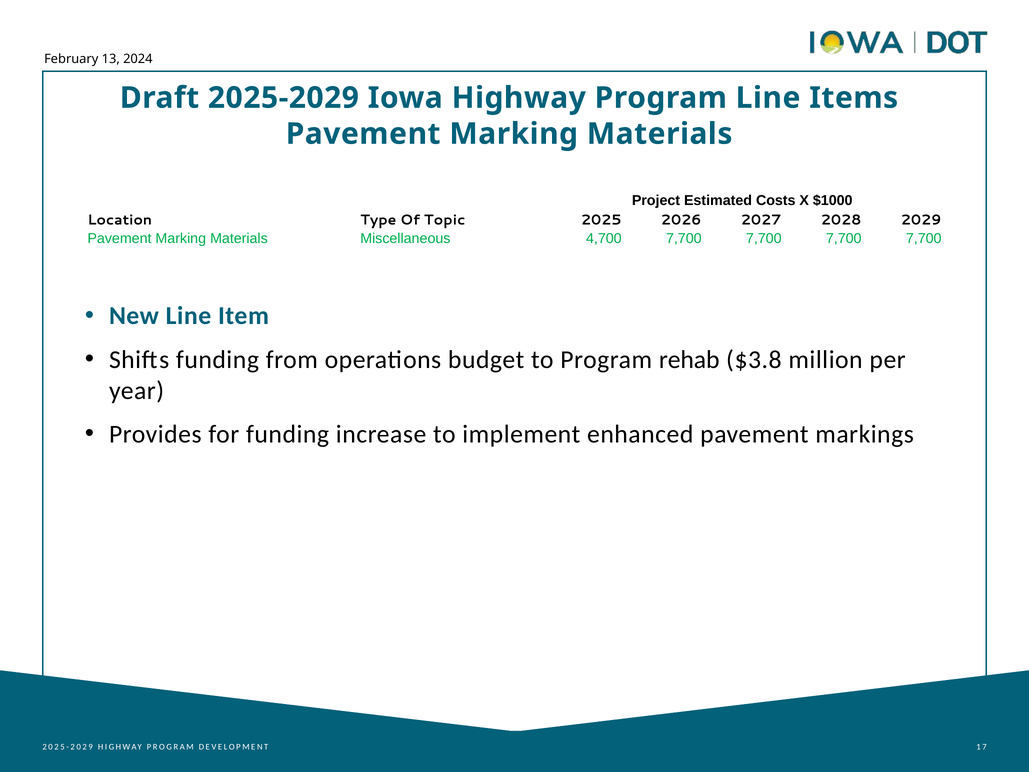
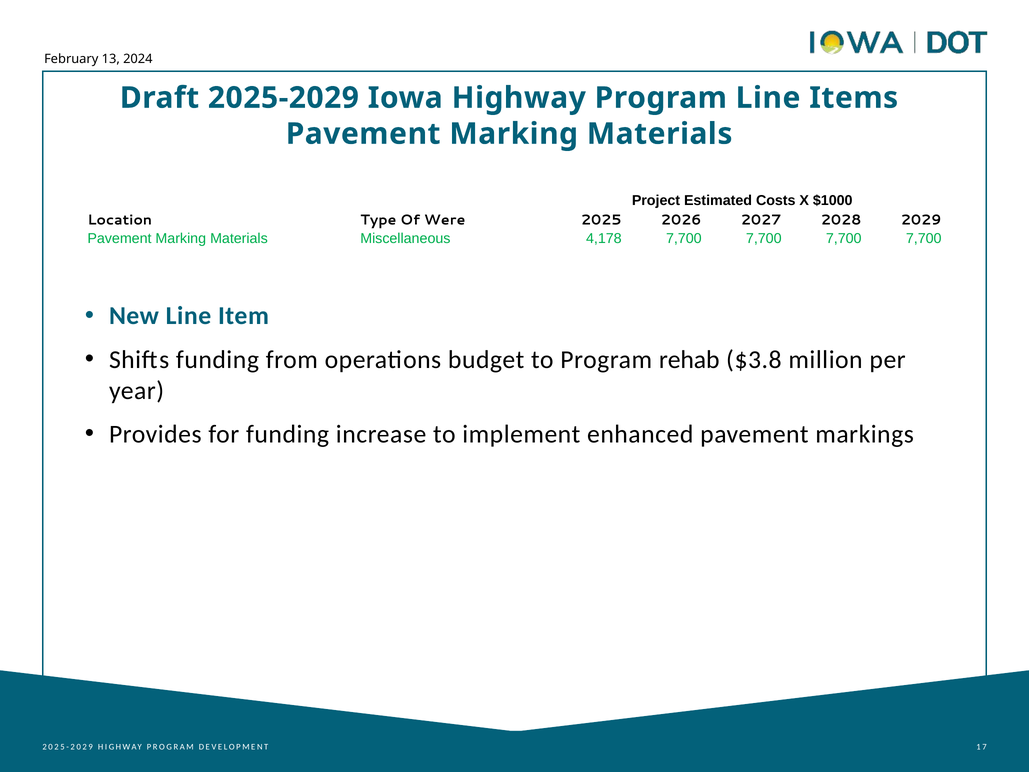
Topic: Topic -> Were (445, 220)
4,700: 4,700 -> 4,178 (604, 238)
